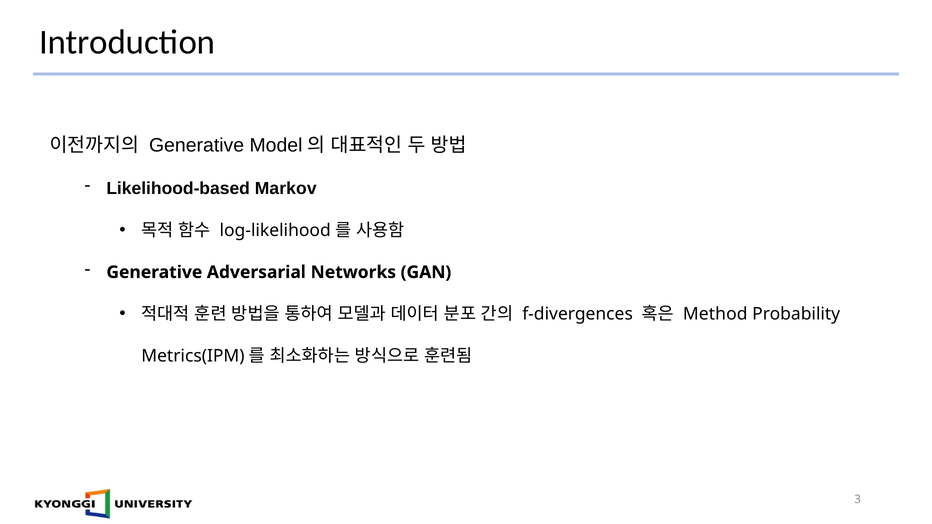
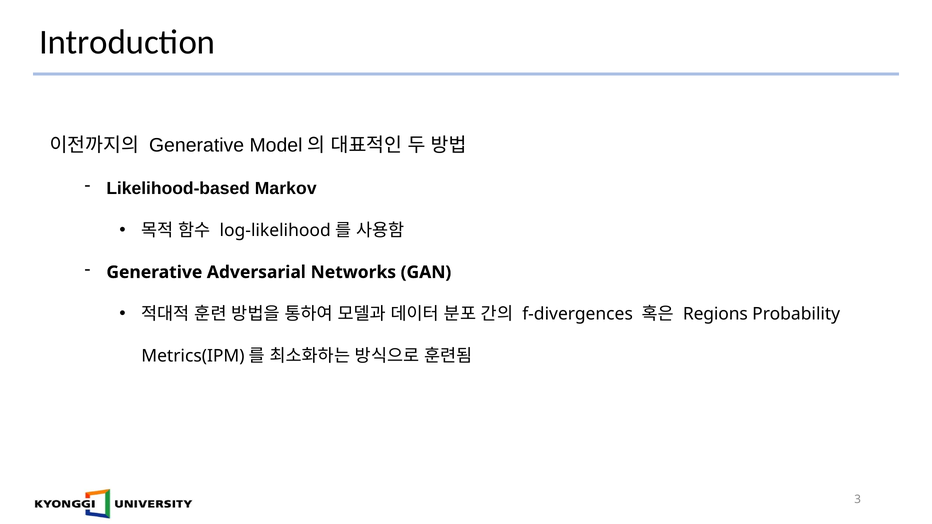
Method: Method -> Regions (715, 314)
